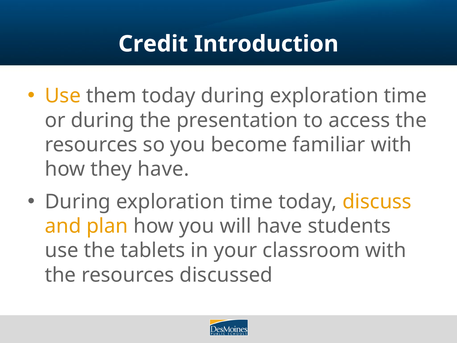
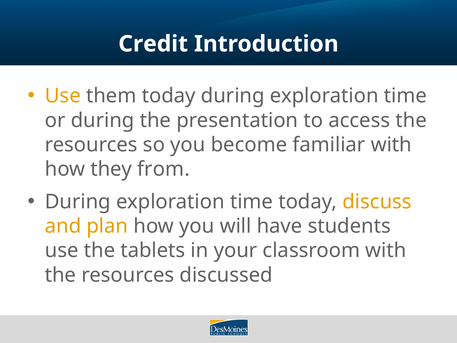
they have: have -> from (163, 169)
